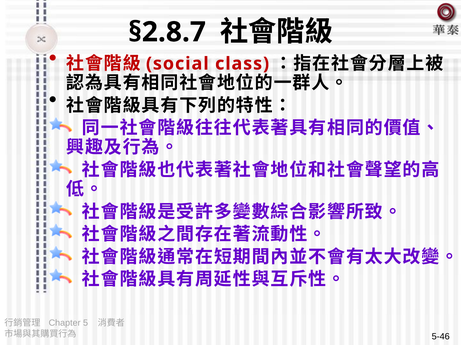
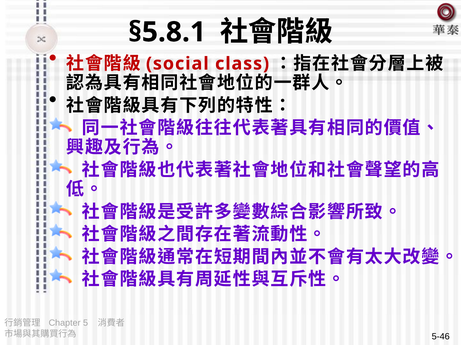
§2.8.7: §2.8.7 -> §5.8.1 (167, 32)
